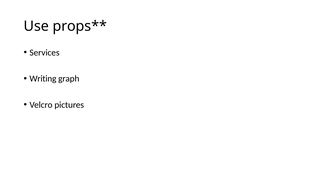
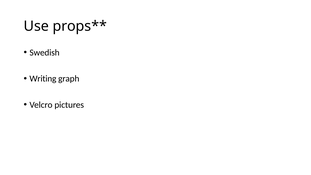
Services: Services -> Swedish (45, 53)
